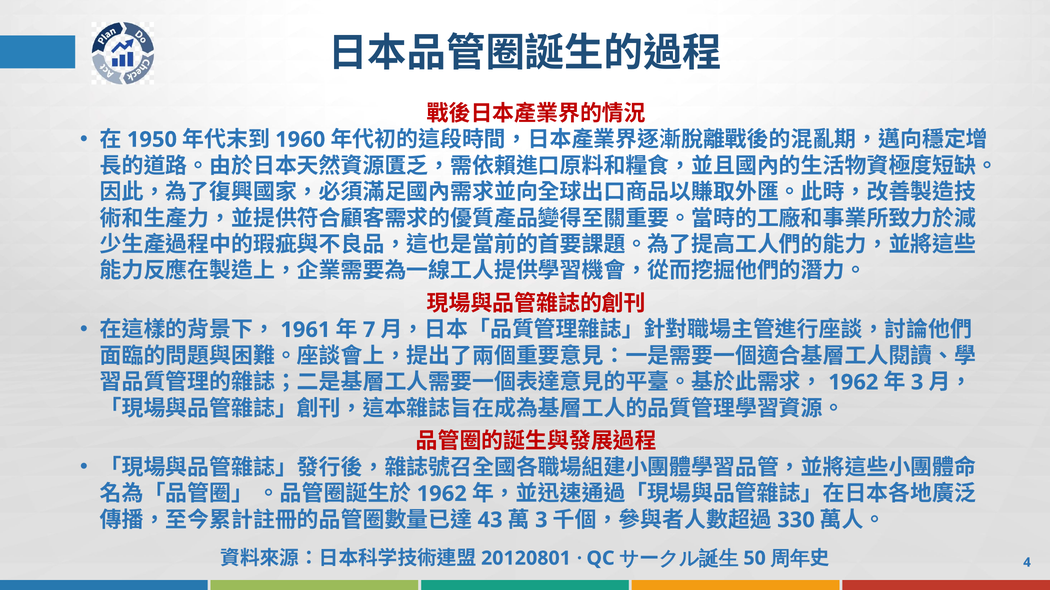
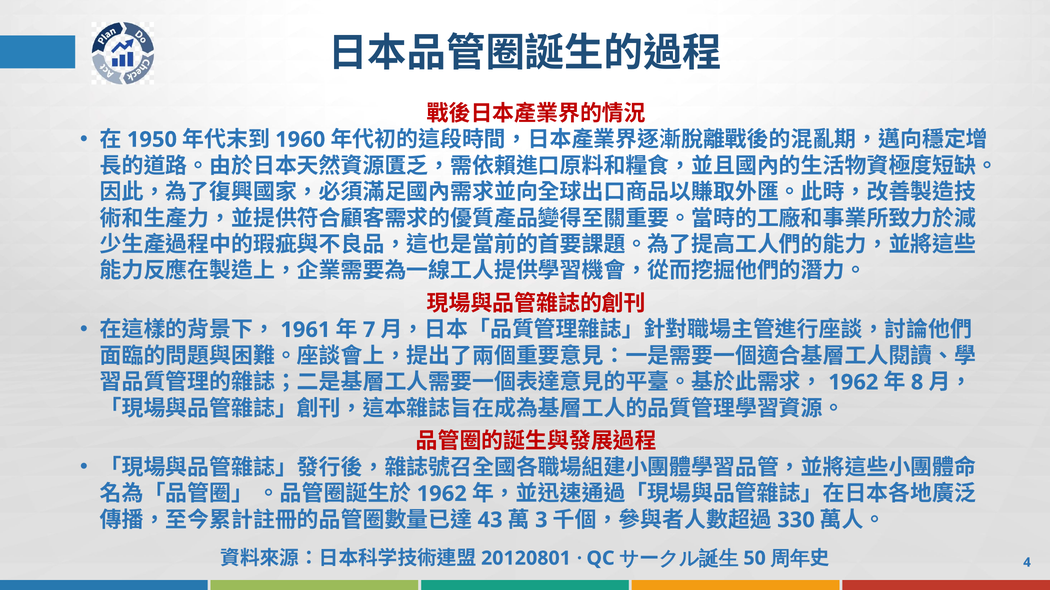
3: 3 -> 8 (917, 383)
